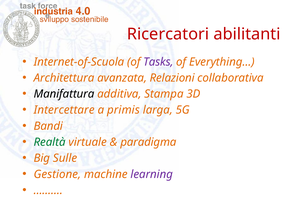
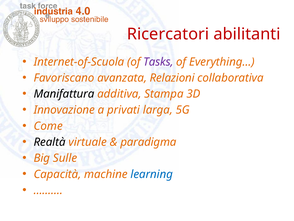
Architettura: Architettura -> Favoriscano (64, 78)
Intercettare: Intercettare -> Innovazione (64, 110)
primis: primis -> privati (124, 110)
Bandi: Bandi -> Come (48, 126)
Realtà colour: green -> black (50, 142)
Gestione: Gestione -> Capacità (57, 174)
learning colour: purple -> blue (152, 174)
